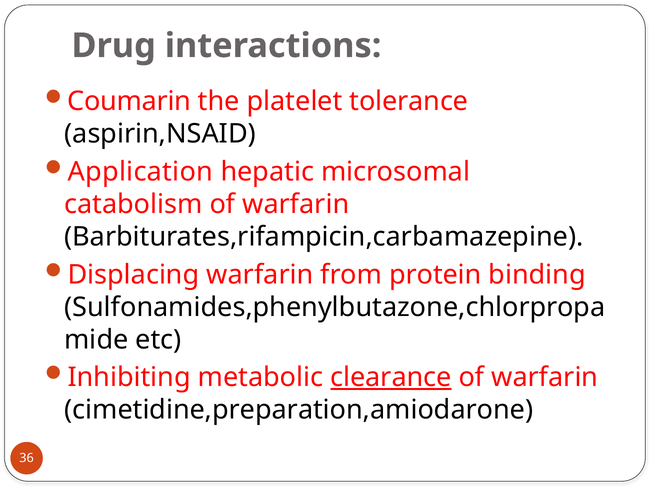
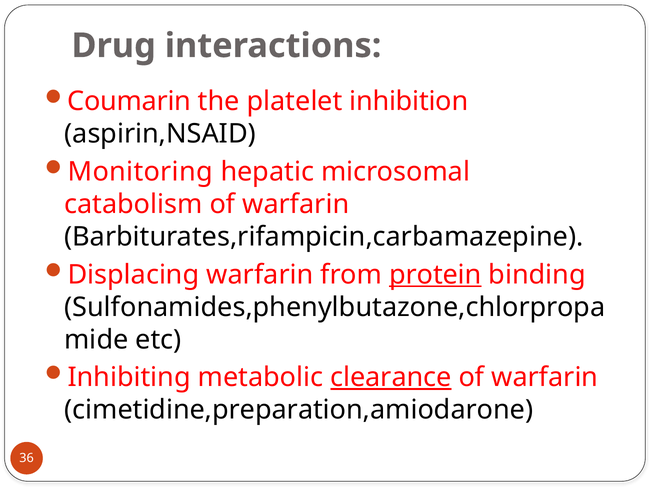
tolerance: tolerance -> inhibition (409, 101)
Application: Application -> Monitoring (140, 172)
protein underline: none -> present (435, 274)
